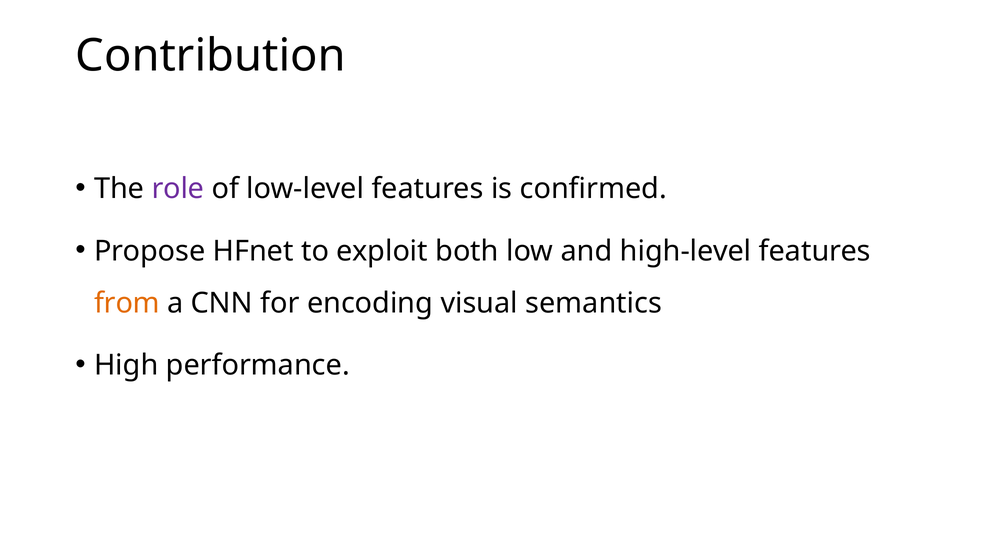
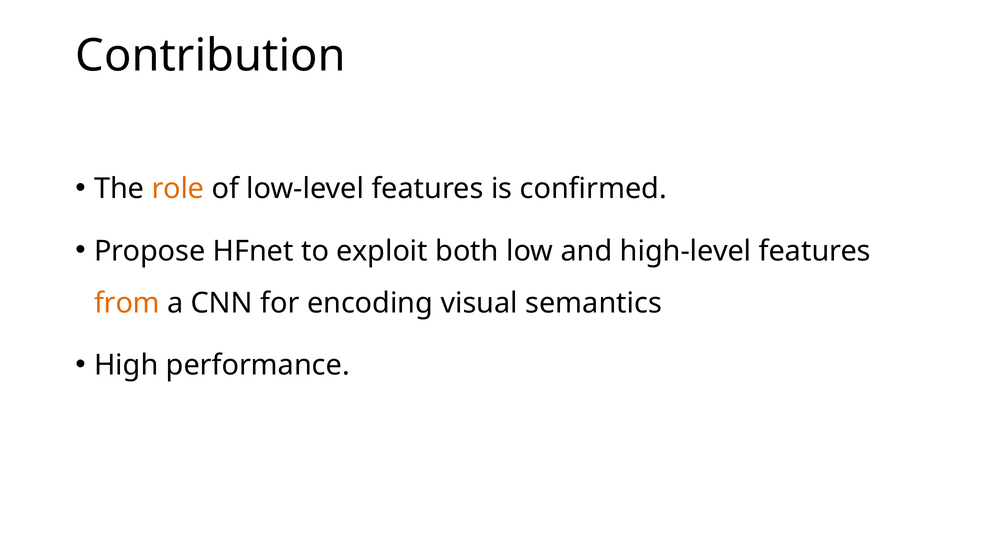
role colour: purple -> orange (178, 189)
